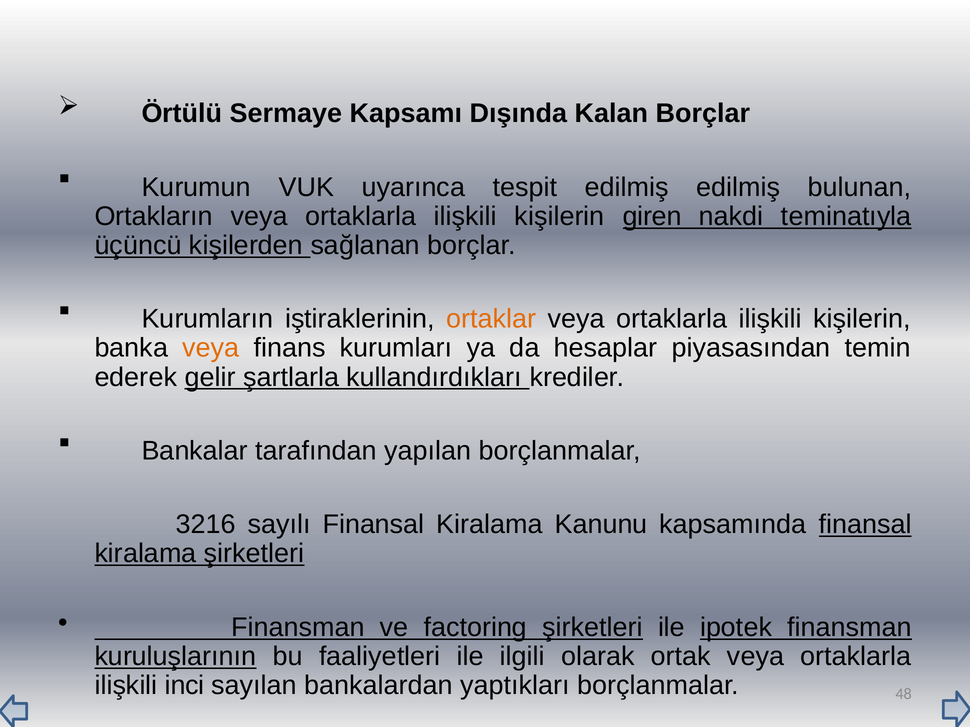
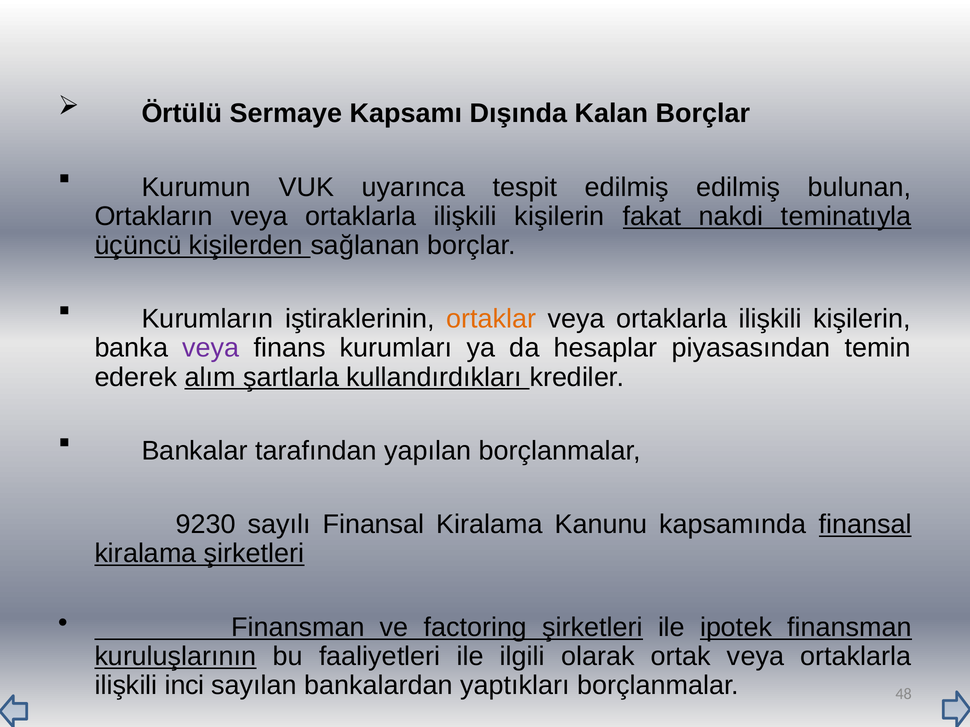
giren: giren -> fakat (652, 216)
veya colour: orange -> purple (211, 348)
gelir: gelir -> alım (210, 377)
3216: 3216 -> 9230 (206, 525)
